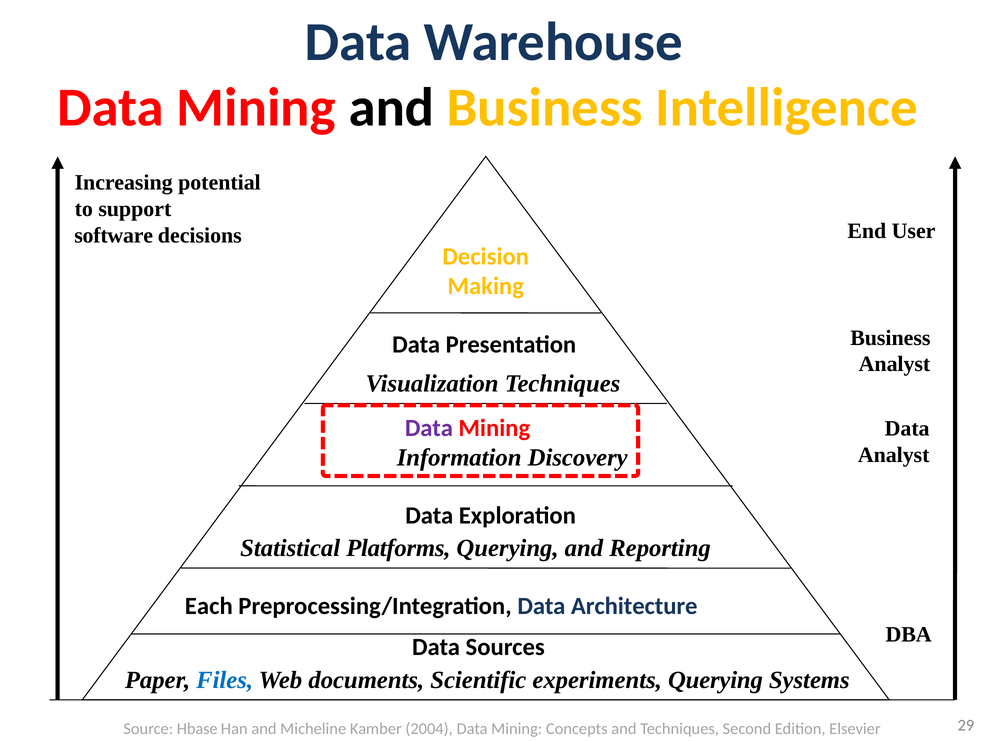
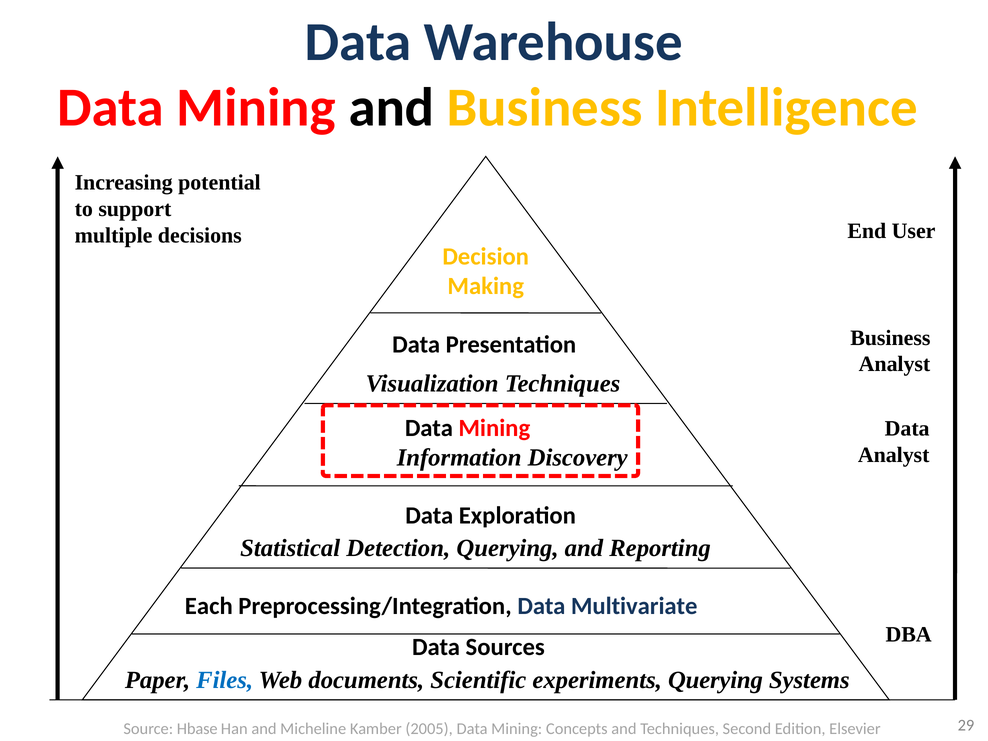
software: software -> multiple (114, 235)
Data colour: purple -> black (429, 428)
Platforms: Platforms -> Detection (398, 548)
Architecture: Architecture -> Multivariate (634, 606)
2004: 2004 -> 2005 (429, 729)
